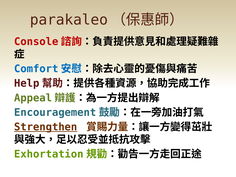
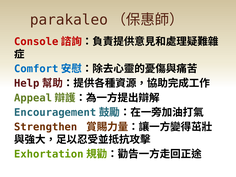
Strengthen underline: present -> none (46, 127)
